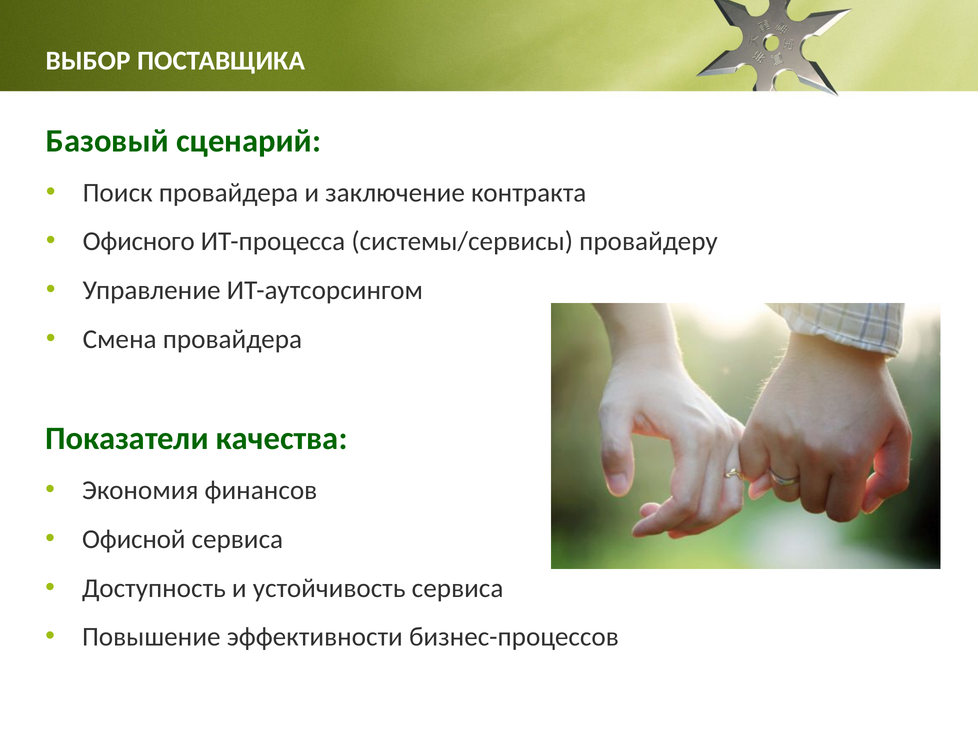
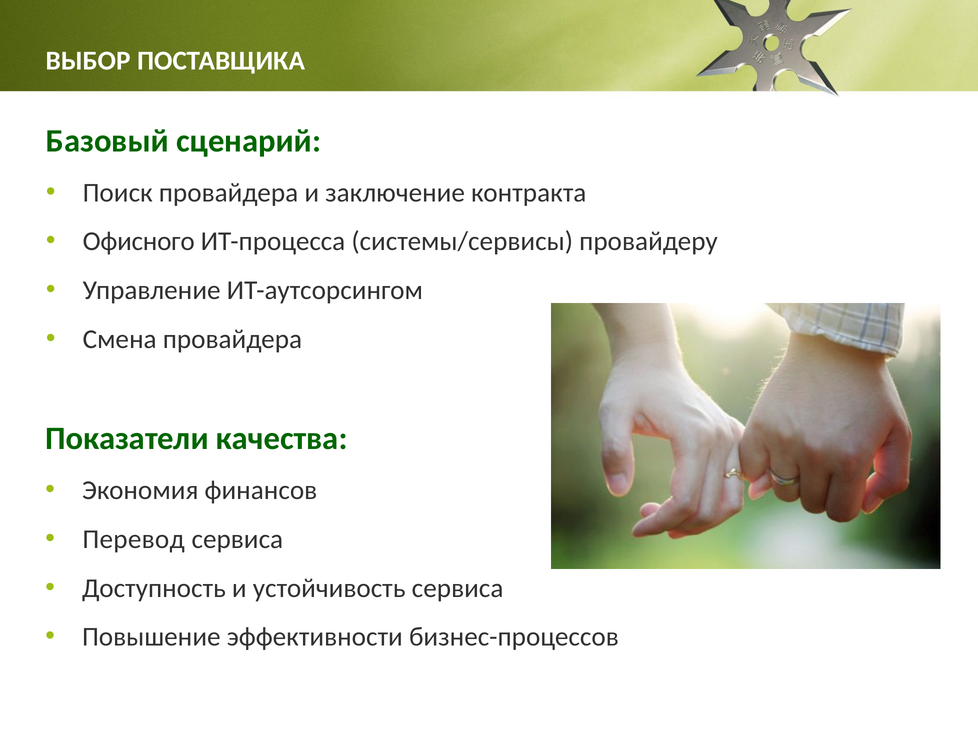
Офисной: Офисной -> Перевод (134, 540)
